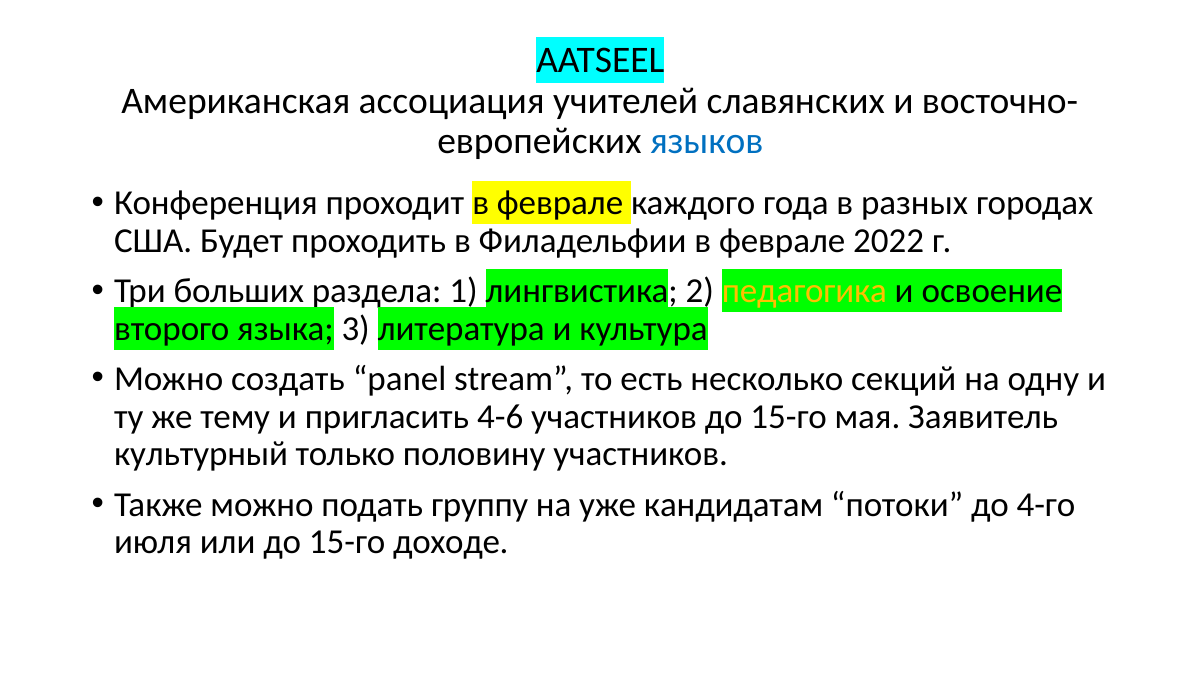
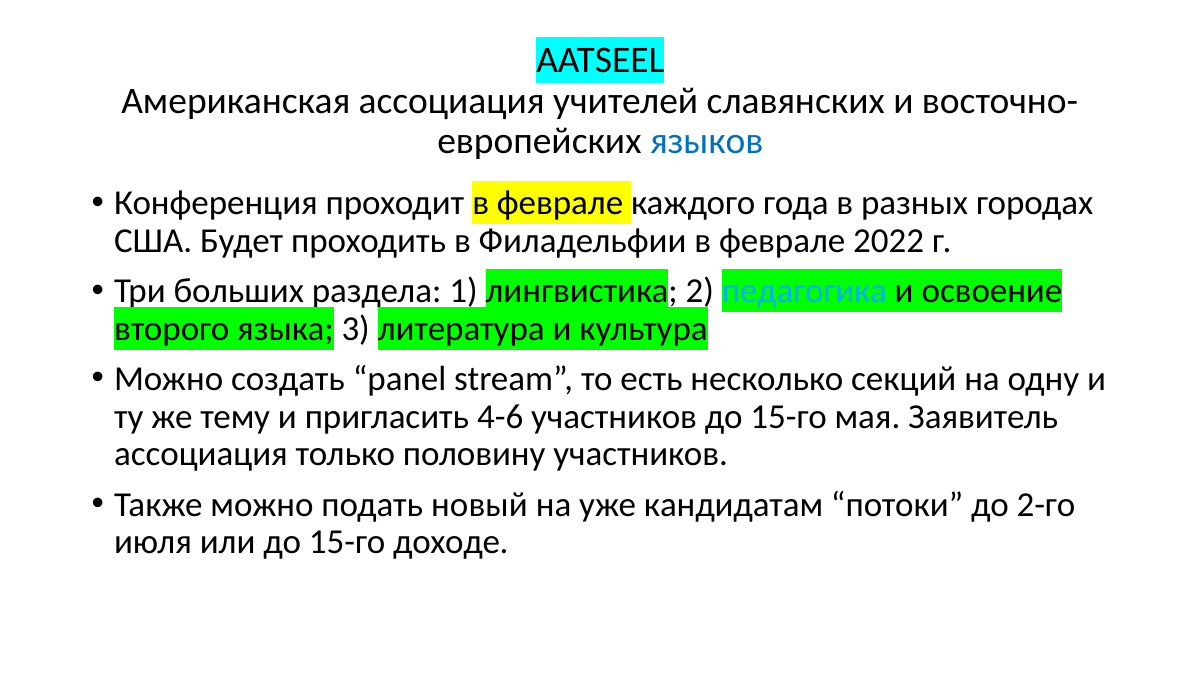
педагогика colour: yellow -> light blue (804, 291)
культурный: культурный -> ассоциация (201, 455)
группу: группу -> новый (479, 505)
4-го: 4-го -> 2-го (1046, 505)
